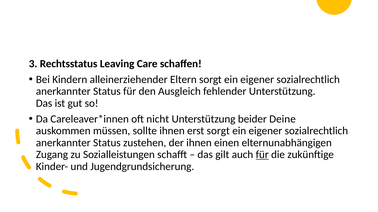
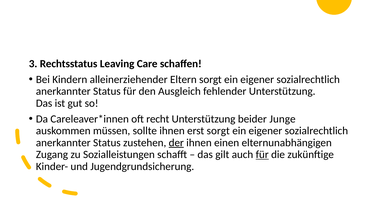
nicht: nicht -> recht (158, 119)
Deine: Deine -> Junge (283, 119)
der underline: none -> present (176, 143)
